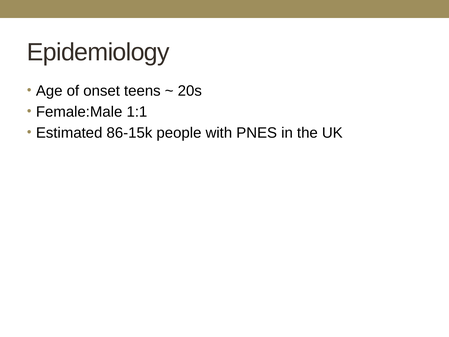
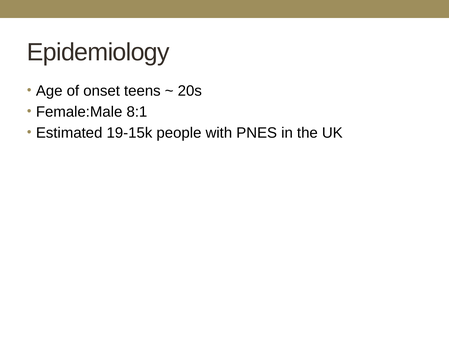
1:1: 1:1 -> 8:1 (137, 112)
86-15k: 86-15k -> 19-15k (129, 133)
